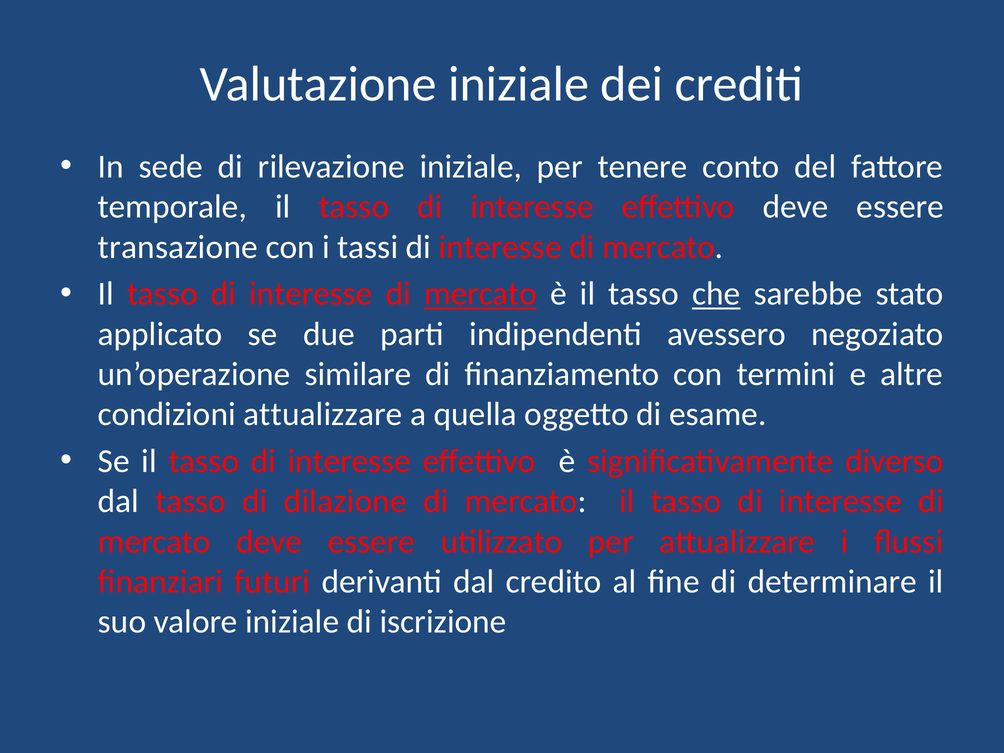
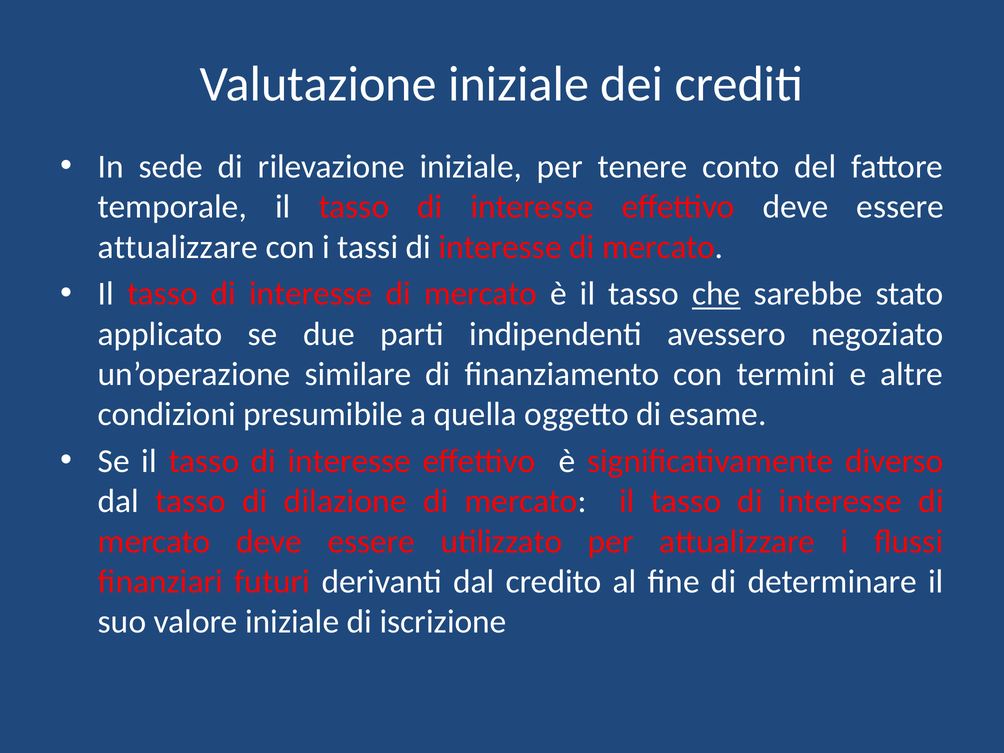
transazione: transazione -> attualizzare (178, 247)
mercato underline: present -> none (480, 294)
condizioni attualizzare: attualizzare -> presumibile (323, 414)
